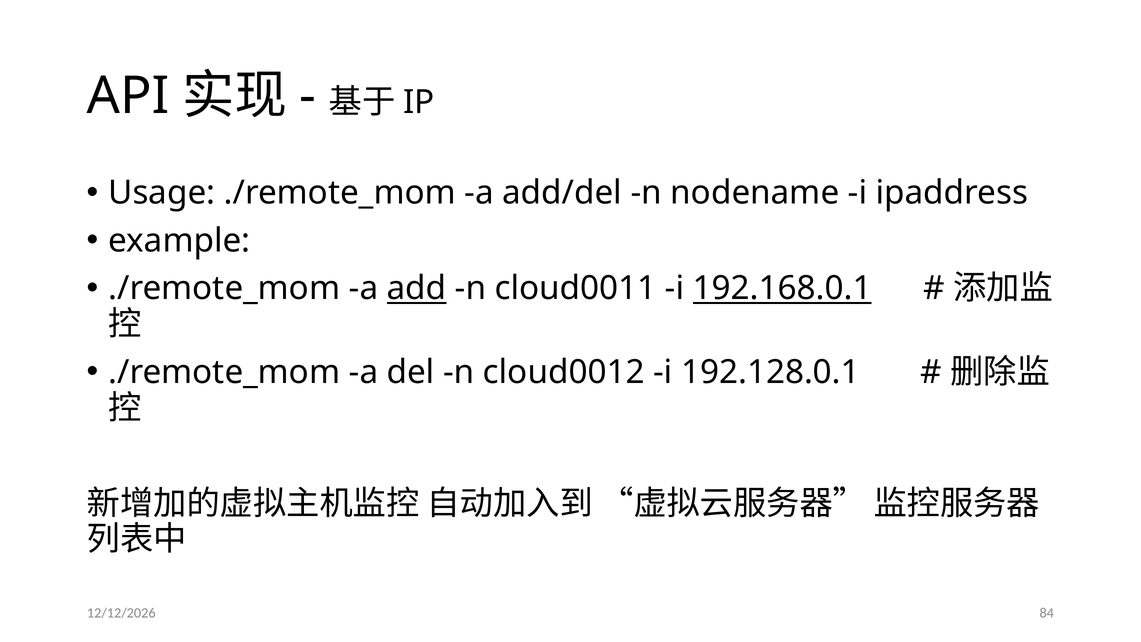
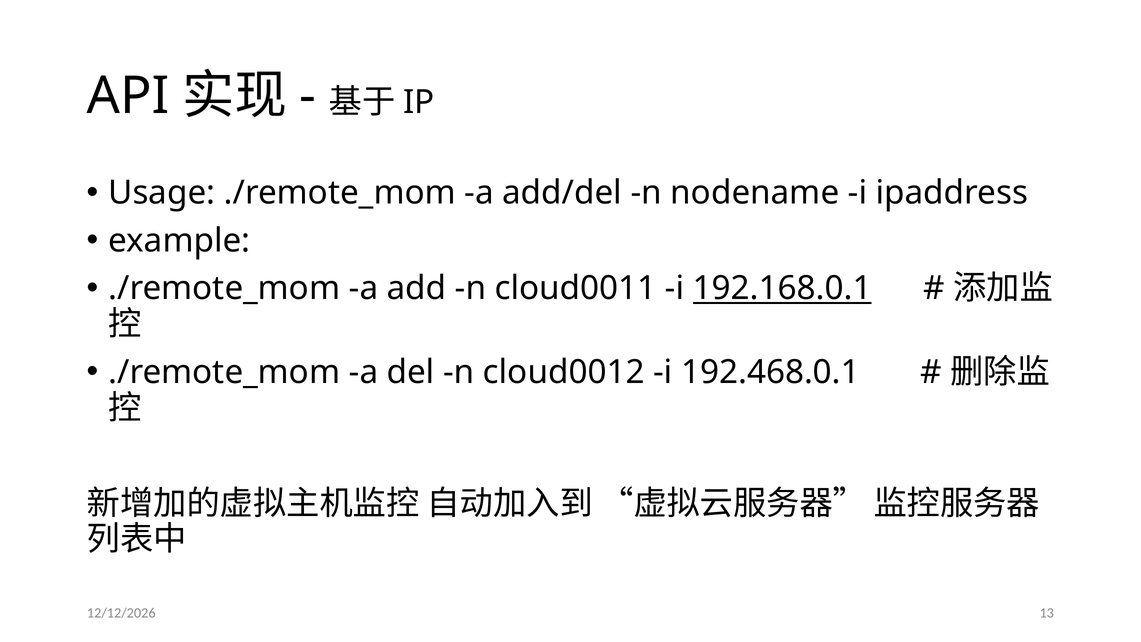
add underline: present -> none (417, 288)
192.128.0.1: 192.128.0.1 -> 192.468.0.1 (770, 372)
84: 84 -> 13 (1047, 613)
